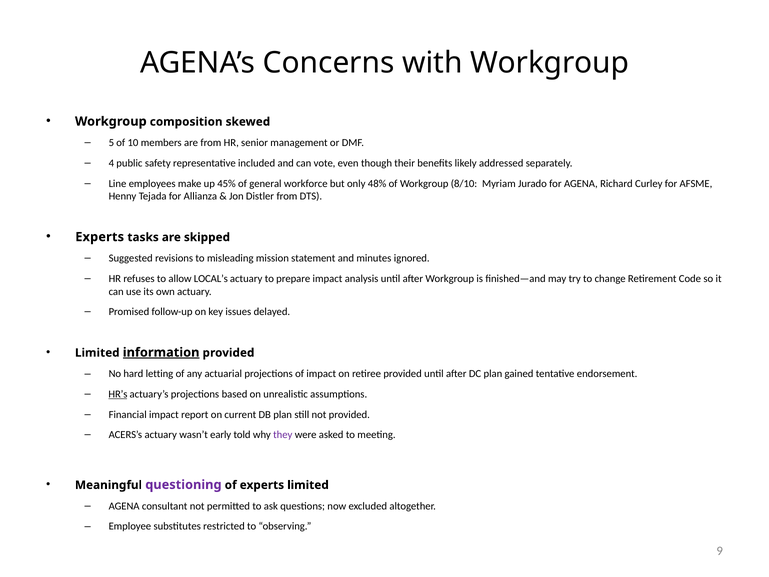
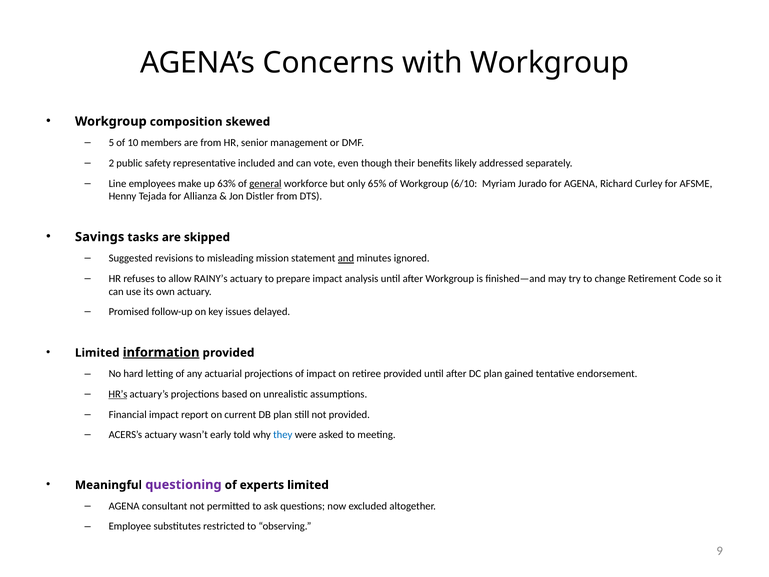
4: 4 -> 2 (111, 163)
45%: 45% -> 63% (227, 183)
general underline: none -> present (265, 183)
48%: 48% -> 65% (377, 183)
8/10: 8/10 -> 6/10 (464, 183)
Experts: Experts -> Savings (100, 237)
and underline: none -> present (346, 258)
LOCAL’s: LOCAL’s -> RAINY’s (211, 279)
they colour: purple -> blue (283, 435)
